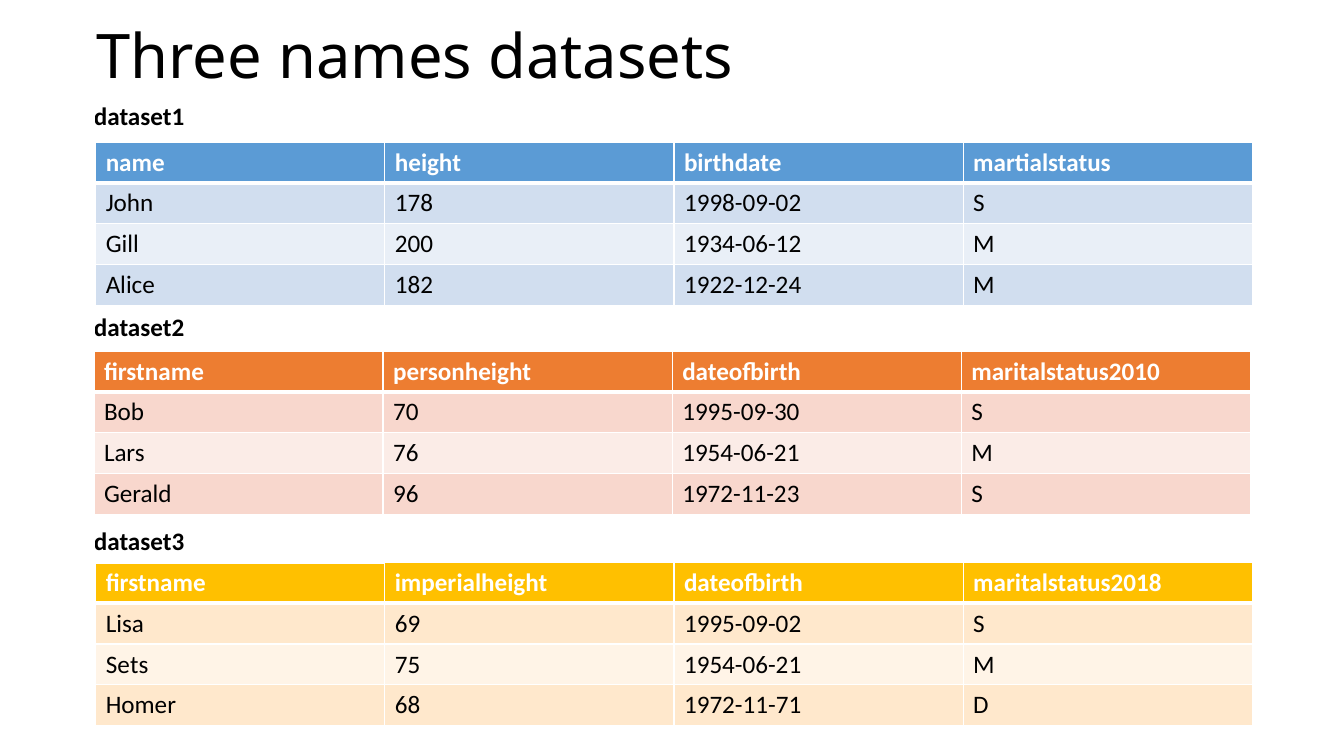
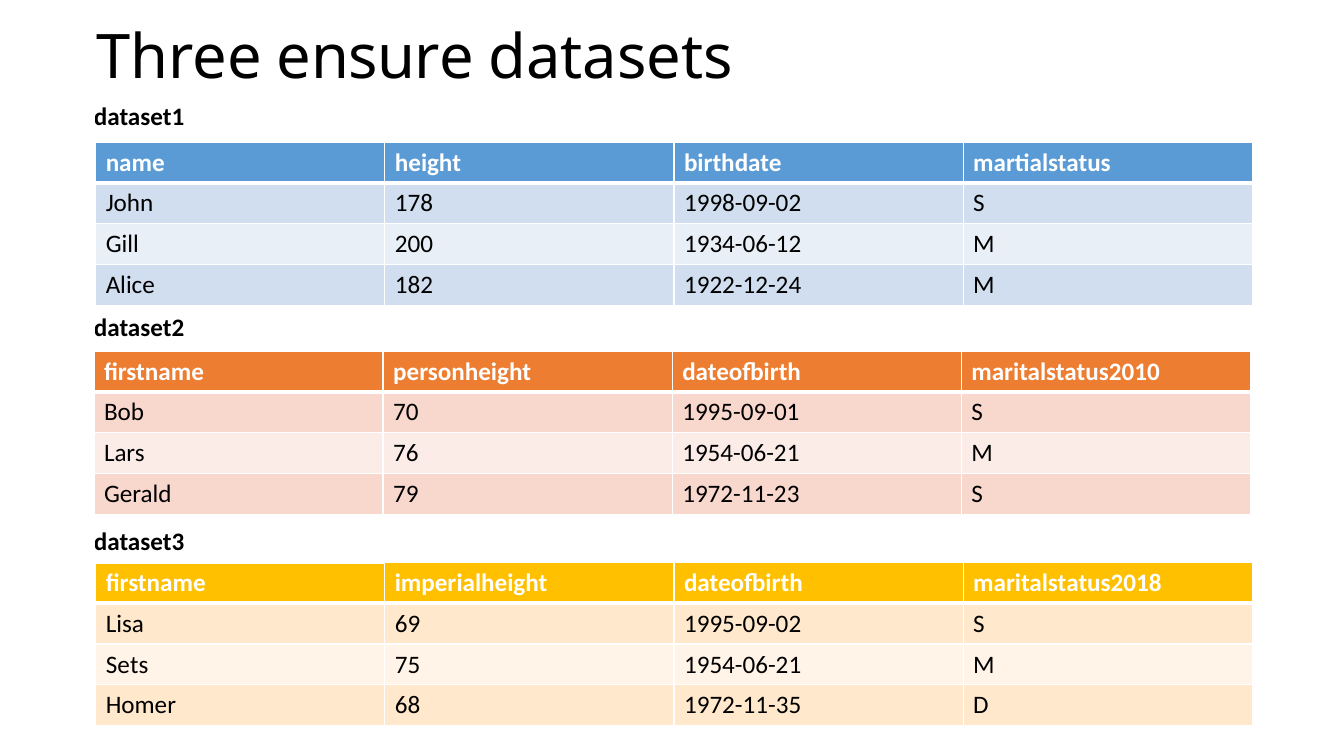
names: names -> ensure (375, 58)
1995-09-30: 1995-09-30 -> 1995-09-01 (741, 413)
96: 96 -> 79 (406, 494)
1972-11-71: 1972-11-71 -> 1972-11-35 (743, 706)
